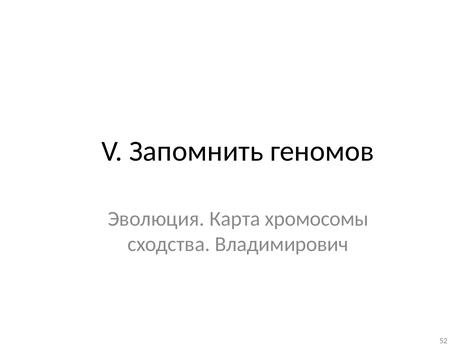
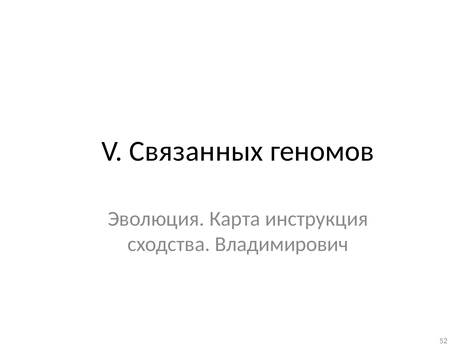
Запомнить: Запомнить -> Связанных (196, 151)
хромосомы: хромосомы -> инструкция (317, 219)
